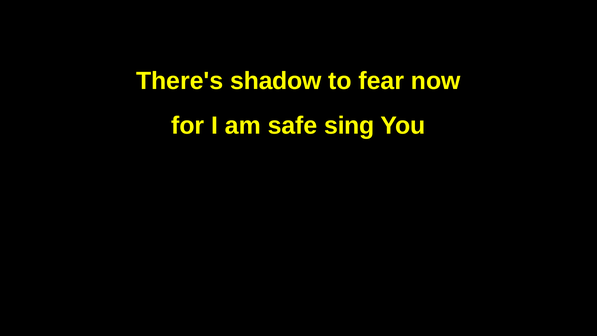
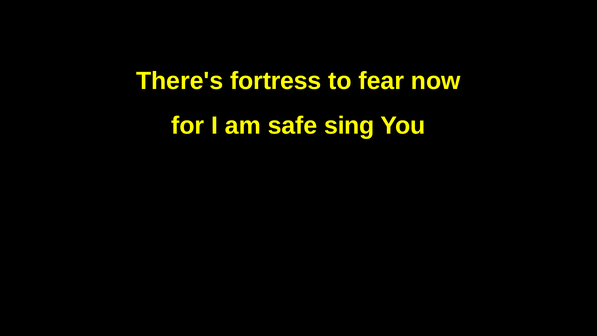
shadow: shadow -> fortress (276, 81)
